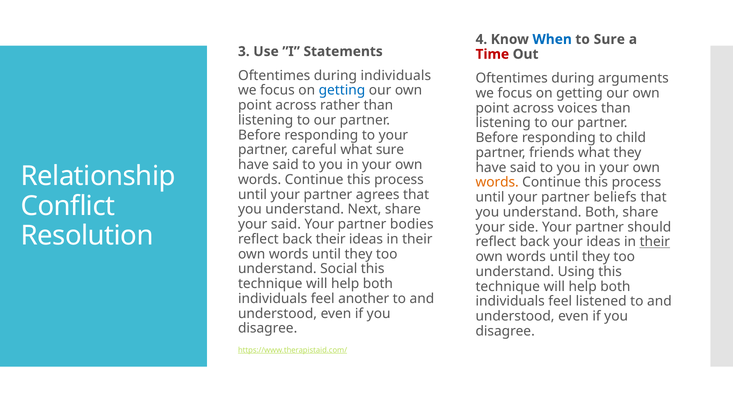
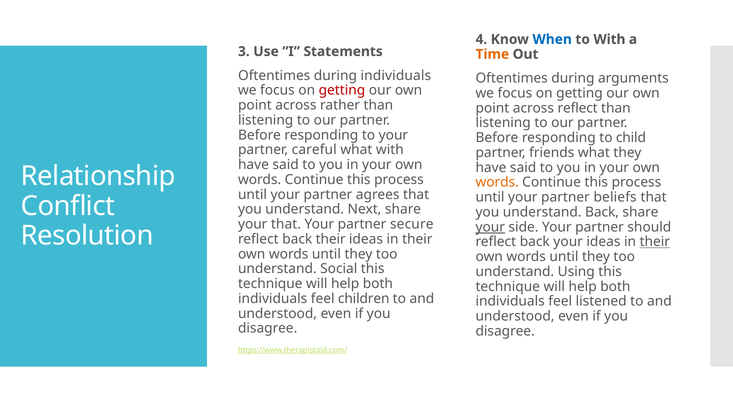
to Sure: Sure -> With (609, 39)
Time colour: red -> orange (492, 54)
getting colour: blue -> red (342, 90)
across voices: voices -> reflect (578, 108)
what sure: sure -> with (390, 150)
understand Both: Both -> Back (602, 212)
your said: said -> that (286, 224)
bodies: bodies -> secure (412, 224)
your underline: none -> present (490, 227)
another: another -> children (364, 298)
